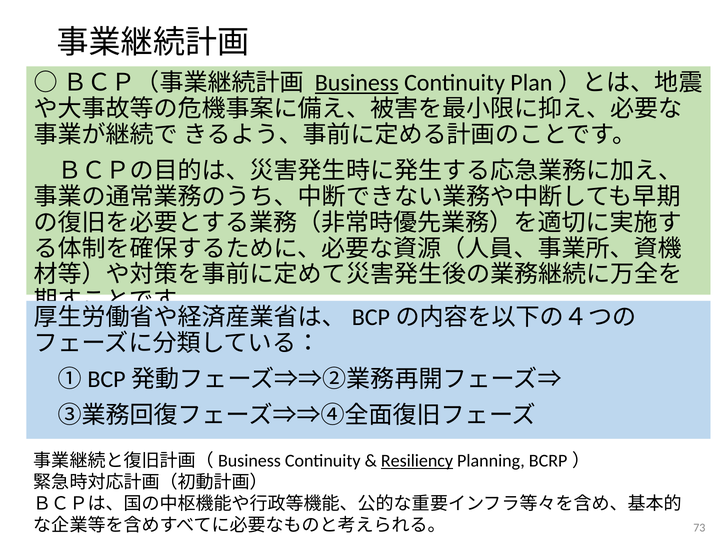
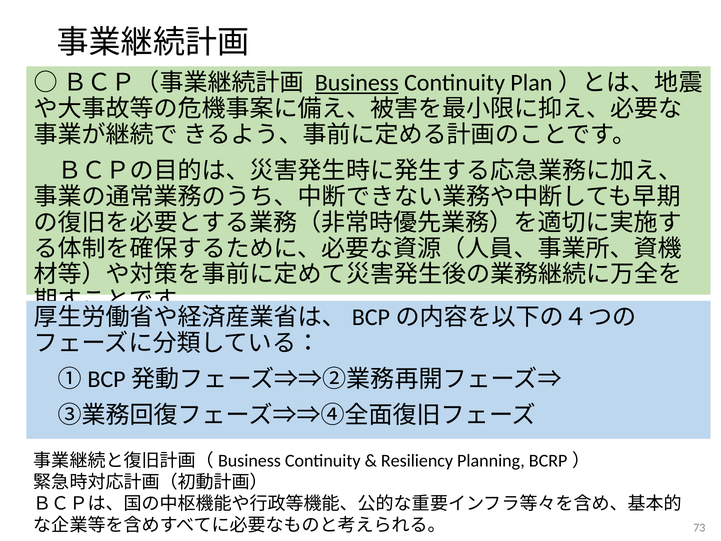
Resiliency underline: present -> none (417, 460)
